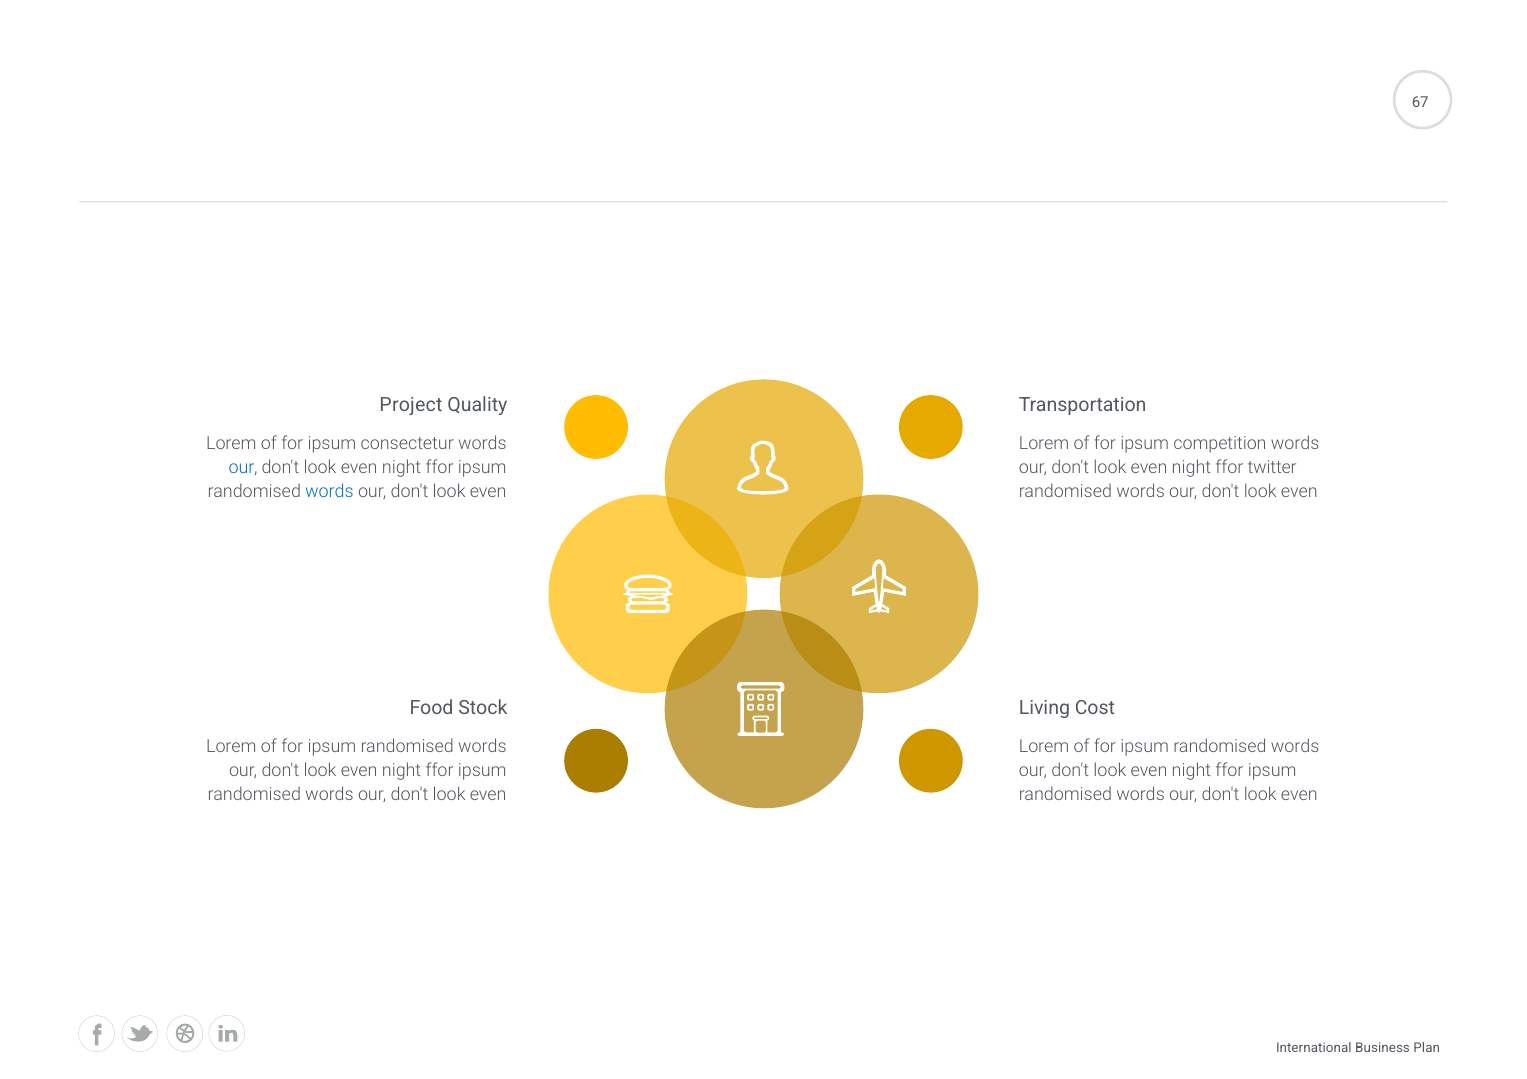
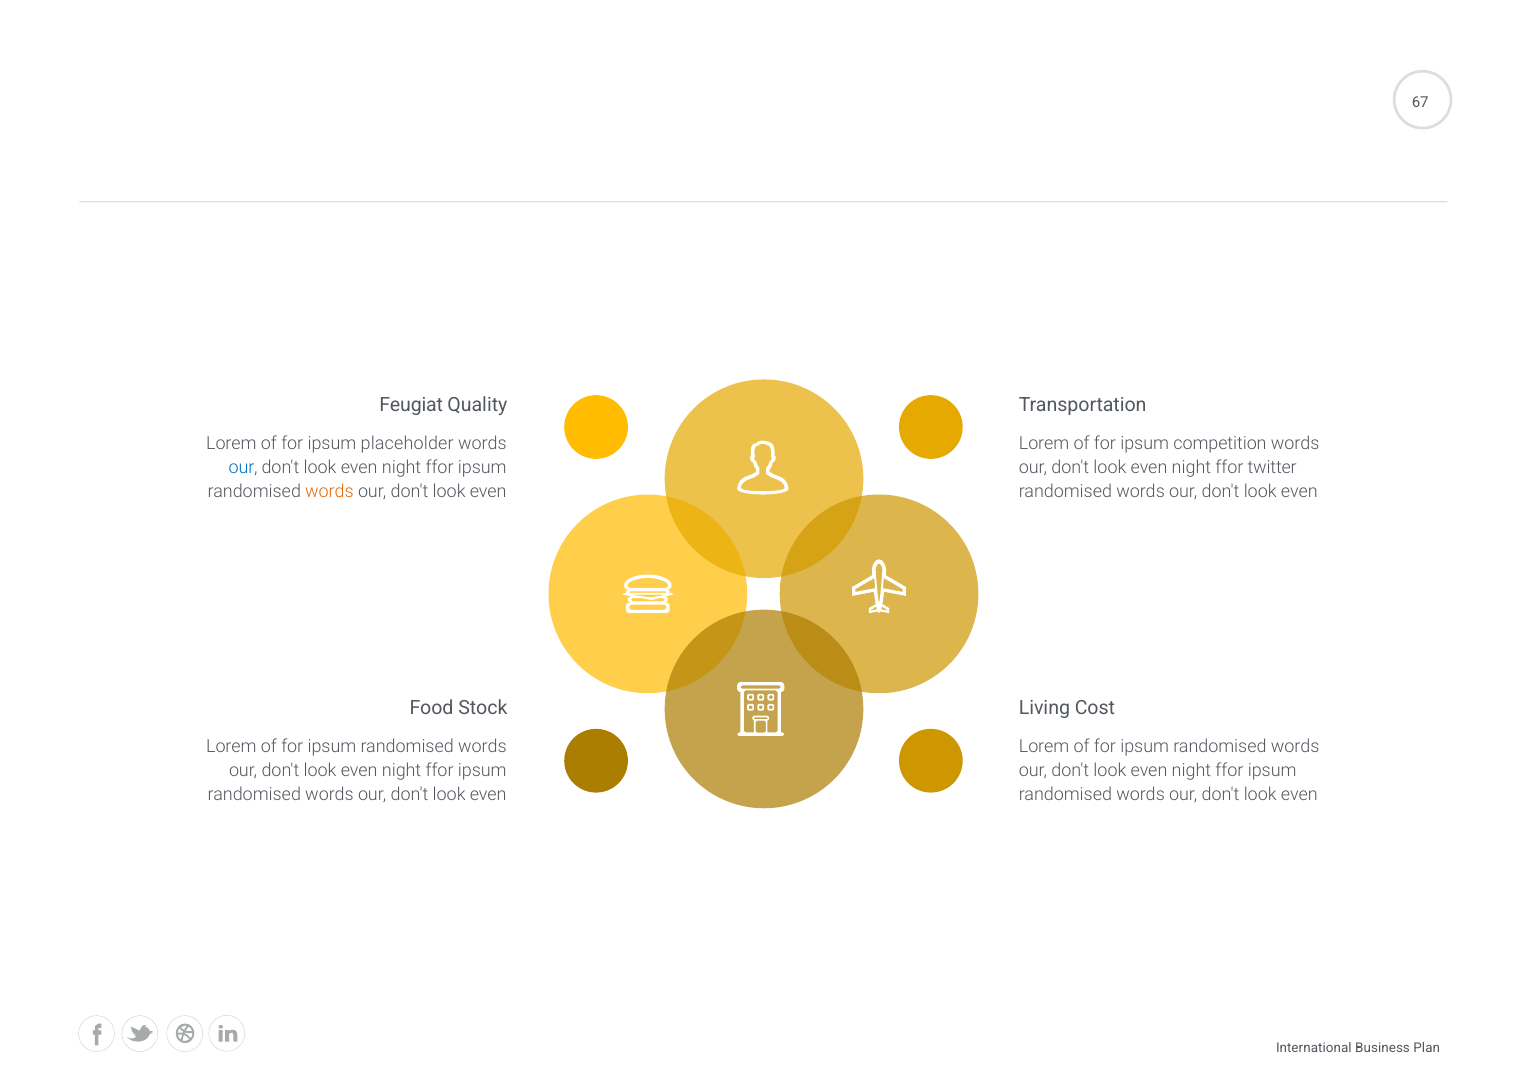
Project: Project -> Feugiat (411, 405)
consectetur: consectetur -> placeholder (407, 444)
words colour: blue -> orange (329, 492)
